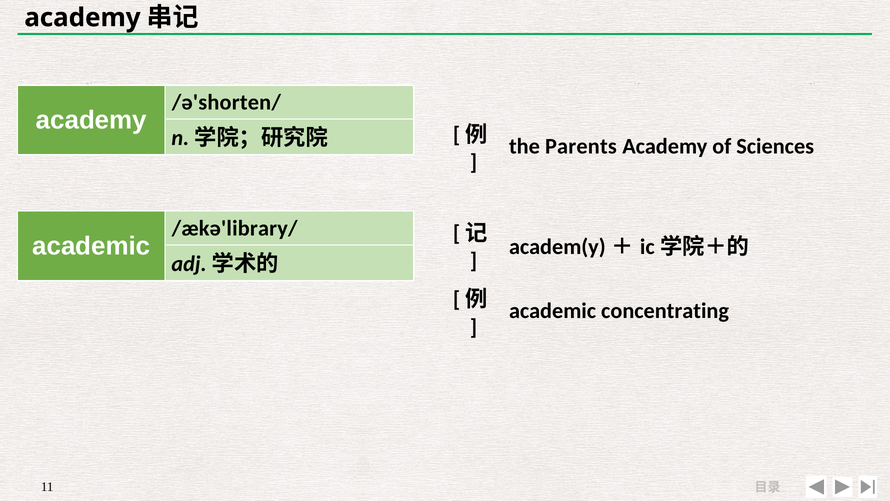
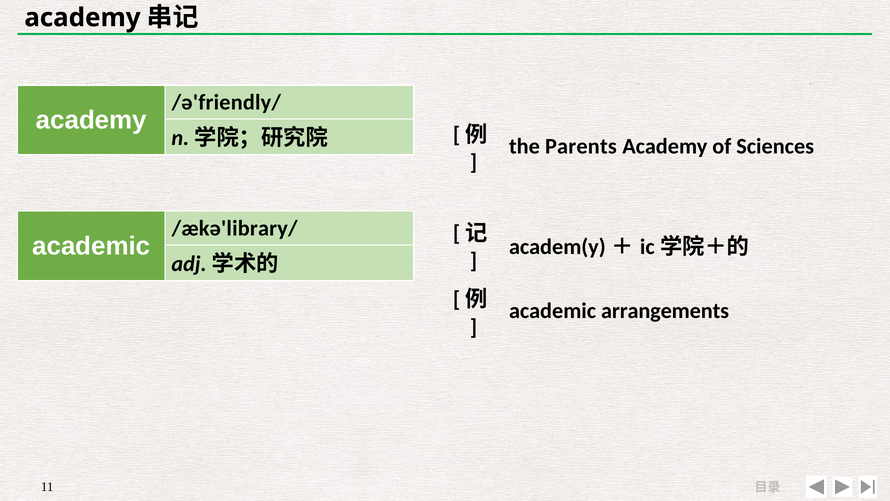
/ə'shorten/: /ə'shorten/ -> /ə'friendly/ (226, 102)
concentrating: concentrating -> arrangements (665, 311)
